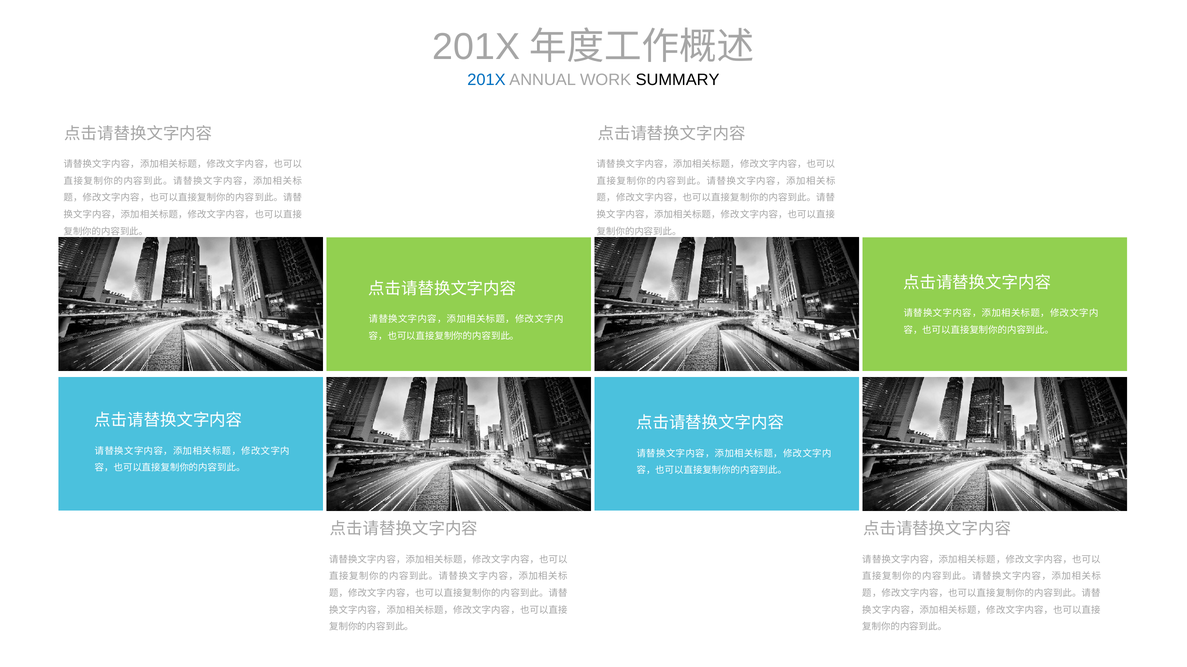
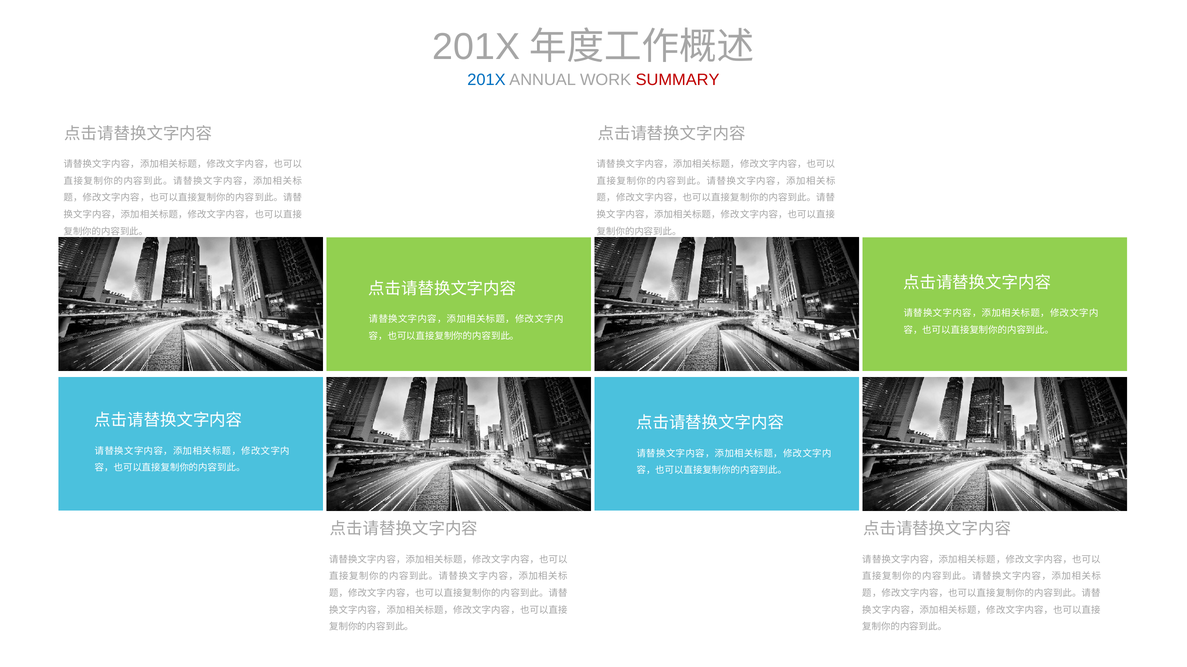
SUMMARY colour: black -> red (678, 80)
